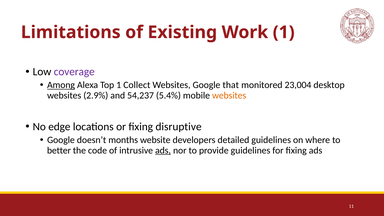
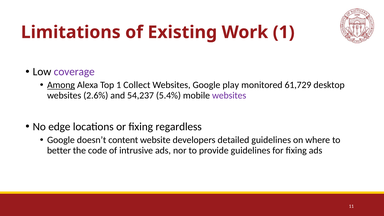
that: that -> play (231, 85)
23,004: 23,004 -> 61,729 (298, 85)
2.9%: 2.9% -> 2.6% (96, 95)
websites colour: orange -> purple (229, 95)
disruptive: disruptive -> regardless (179, 127)
months: months -> content (123, 140)
ads underline: present -> none (163, 150)
